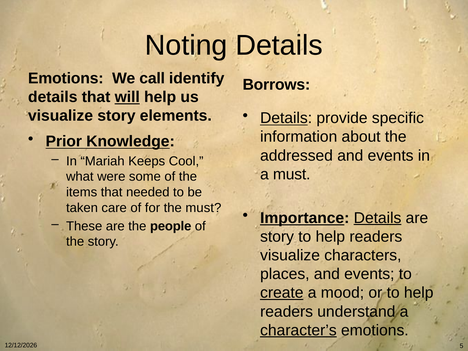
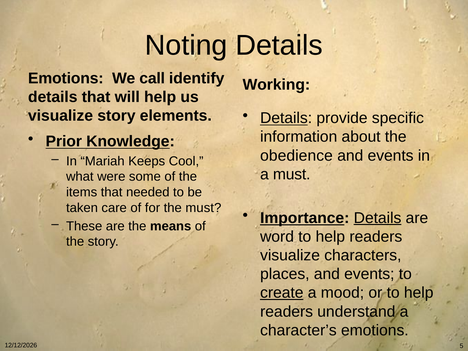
Borrows: Borrows -> Working (276, 85)
will underline: present -> none (127, 97)
addressed: addressed -> obedience (296, 156)
people: people -> means (171, 226)
story: story -> word (277, 237)
character’s underline: present -> none (298, 330)
